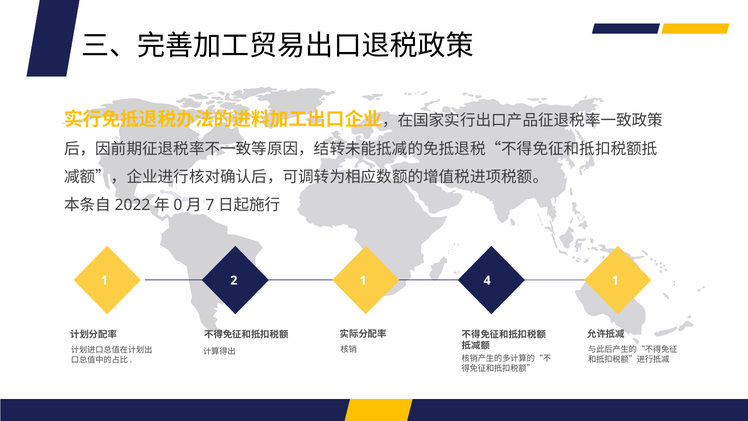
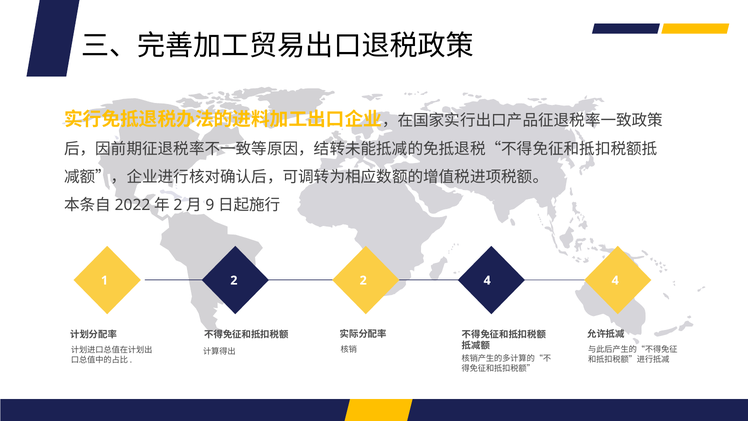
0: 0 -> 2 (178, 205)
7: 7 -> 9 (210, 205)
2 1: 1 -> 2 (363, 280)
4 1: 1 -> 4 (615, 280)
